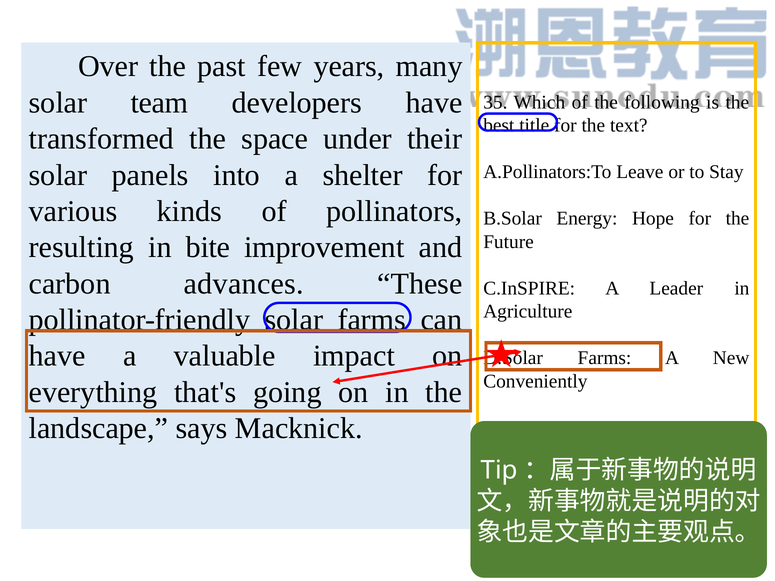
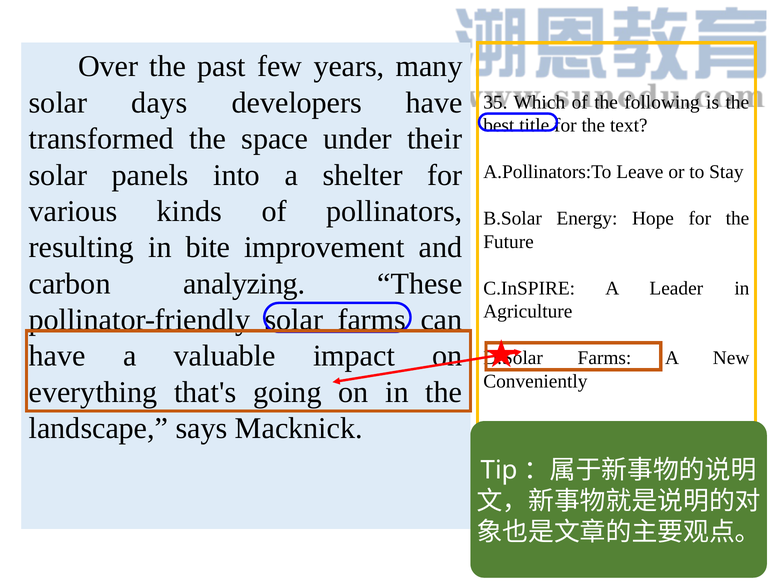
team: team -> days (159, 103)
advances: advances -> analyzing (244, 284)
